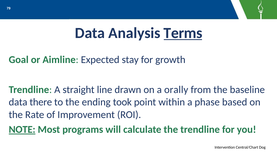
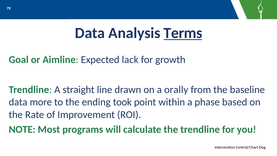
stay: stay -> lack (130, 60)
there: there -> more (41, 102)
NOTE underline: present -> none (22, 129)
